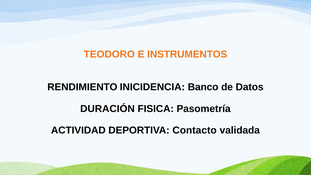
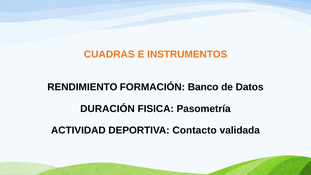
TEODORO: TEODORO -> CUADRAS (109, 54)
INICIDENCIA: INICIDENCIA -> FORMACIÓN (152, 87)
